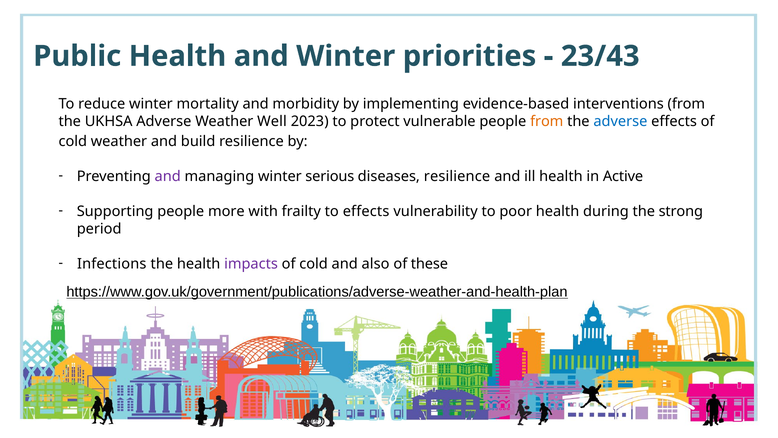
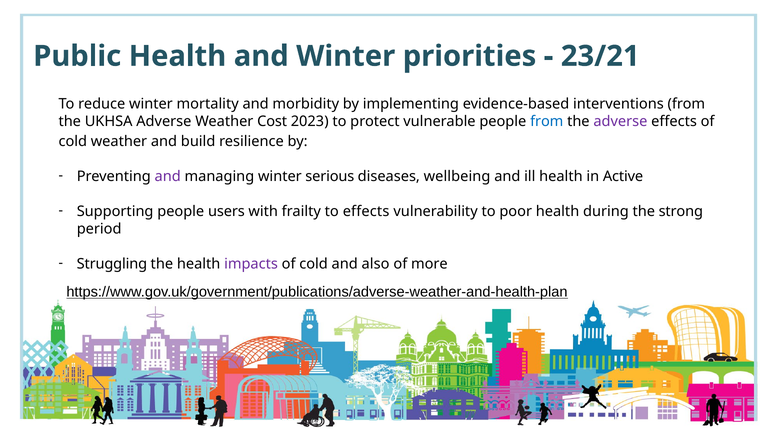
23/43: 23/43 -> 23/21 (600, 56)
Well: Well -> Cost (272, 121)
from colour: orange -> blue (547, 121)
adverse colour: blue -> purple (620, 121)
diseases resilience: resilience -> wellbeing (457, 176)
more: more -> users (226, 211)
Infections: Infections -> Struggling (112, 264)
these: these -> more (429, 264)
